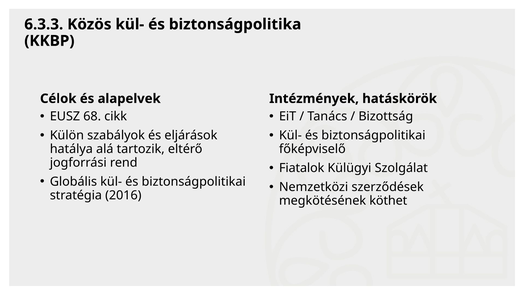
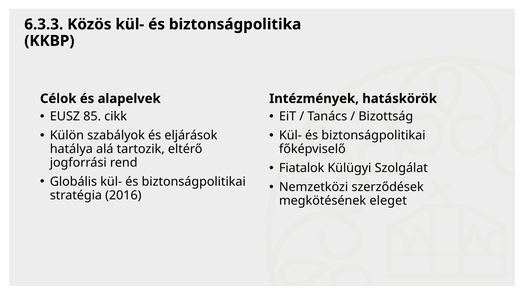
68: 68 -> 85 (92, 116)
köthet: köthet -> eleget (388, 200)
